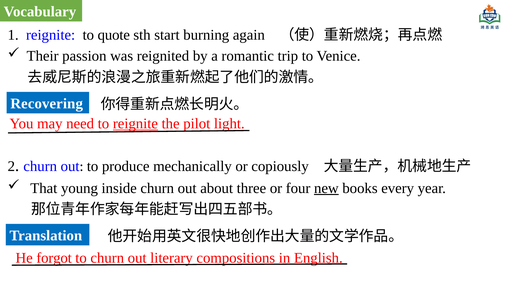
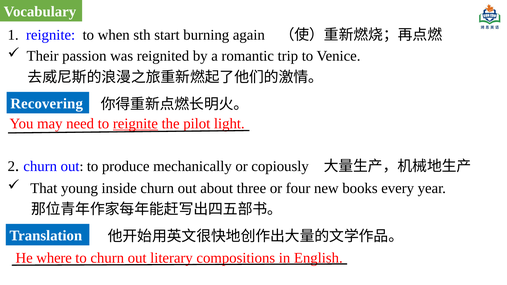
quote: quote -> when (114, 35)
new underline: present -> none (326, 188)
forgot: forgot -> where (54, 258)
